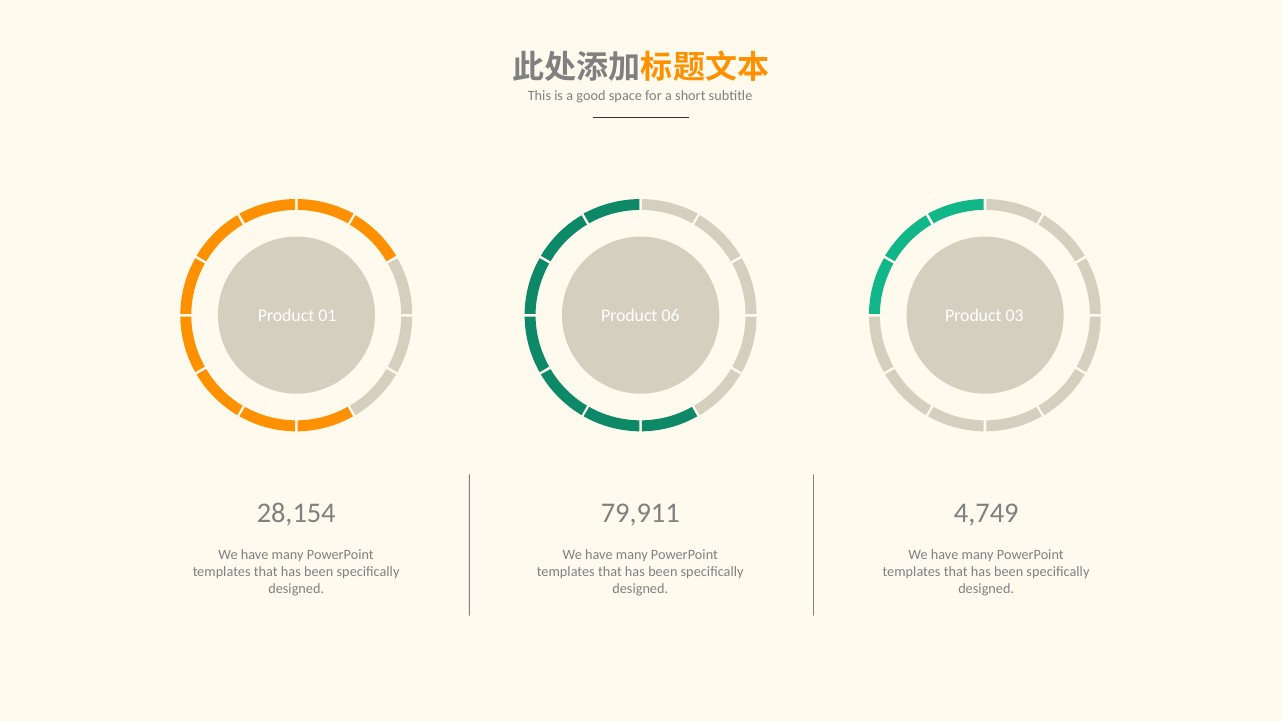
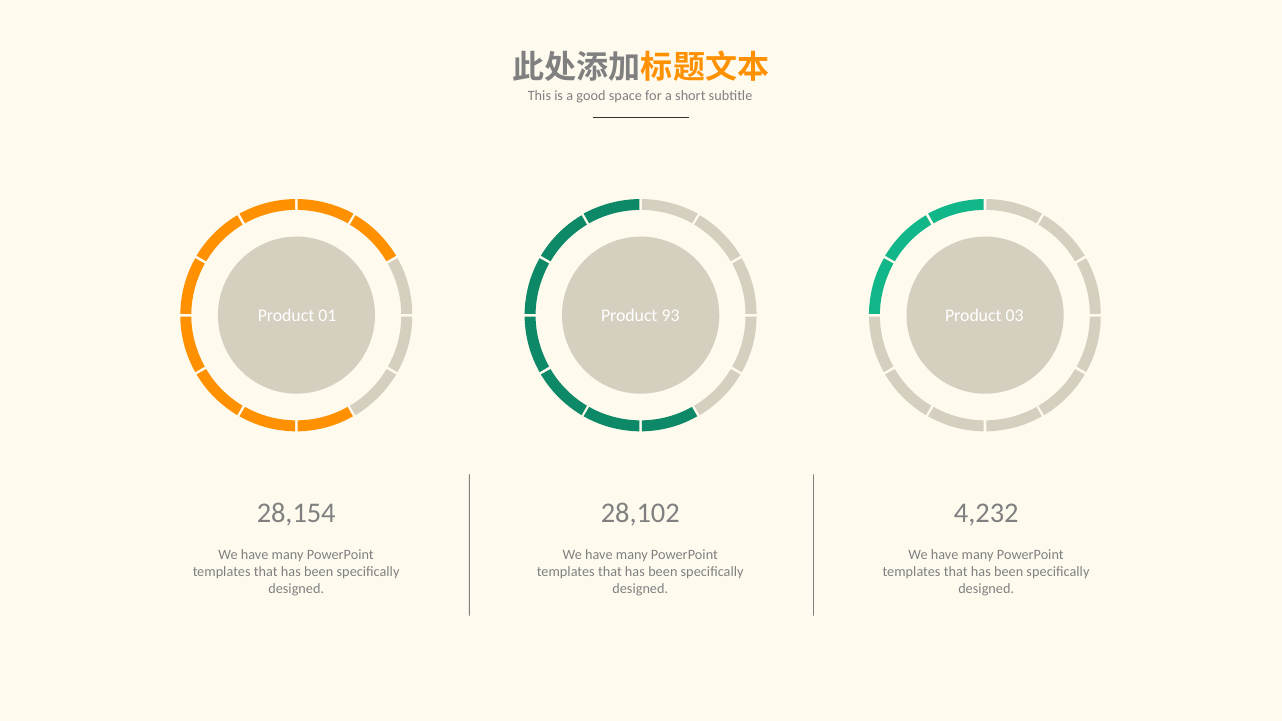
06: 06 -> 93 (671, 316)
79,911: 79,911 -> 28,102 (640, 513)
4,749: 4,749 -> 4,232 (986, 513)
